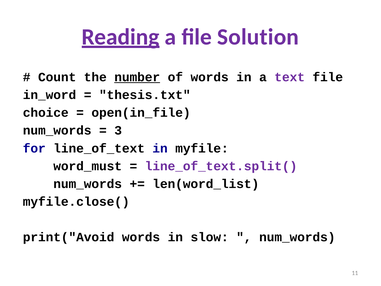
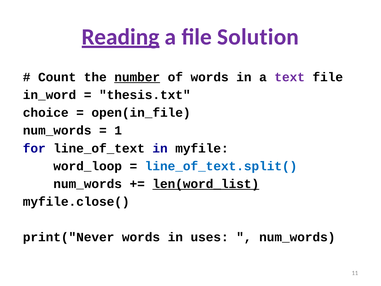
3: 3 -> 1 (118, 130)
word_must: word_must -> word_loop (88, 166)
line_of_text.split( colour: purple -> blue (221, 166)
len(word_list underline: none -> present (206, 184)
print("Avoid: print("Avoid -> print("Never (69, 237)
slow: slow -> uses (210, 237)
